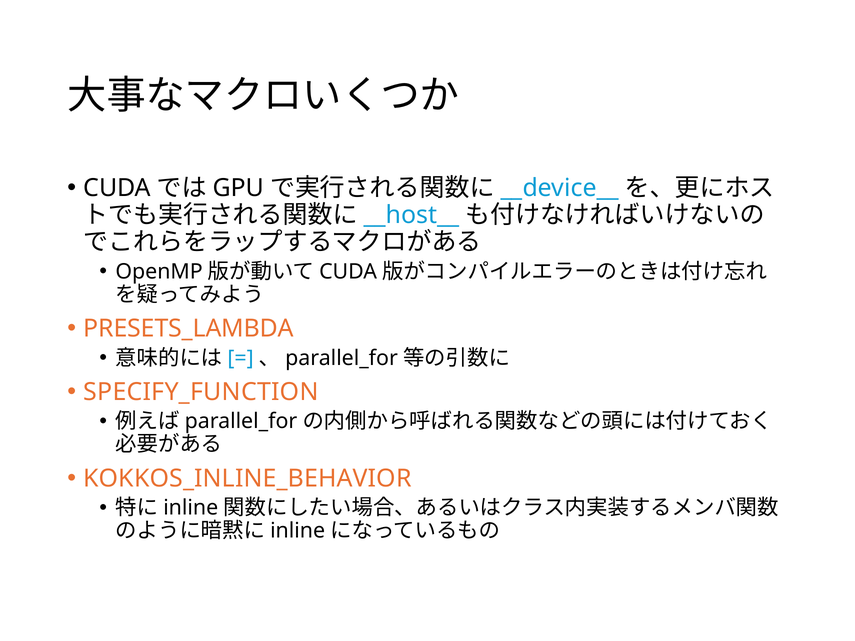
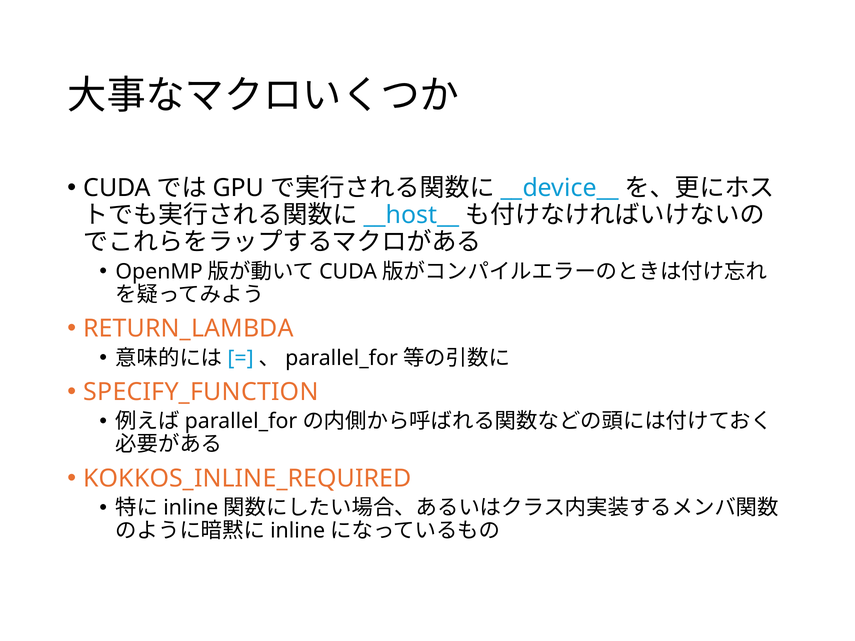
PRESETS_LAMBDA: PRESETS_LAMBDA -> RETURN_LAMBDA (188, 329)
KOKKOS_INLINE_BEHAVIOR: KOKKOS_INLINE_BEHAVIOR -> KOKKOS_INLINE_REQUIRED (247, 478)
